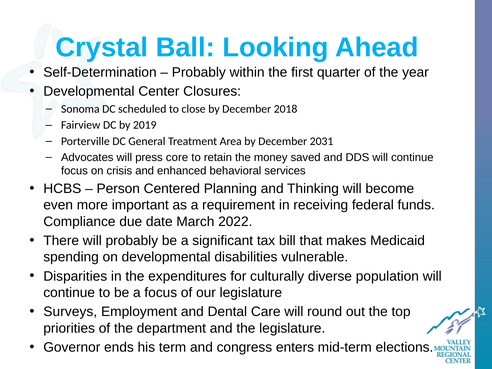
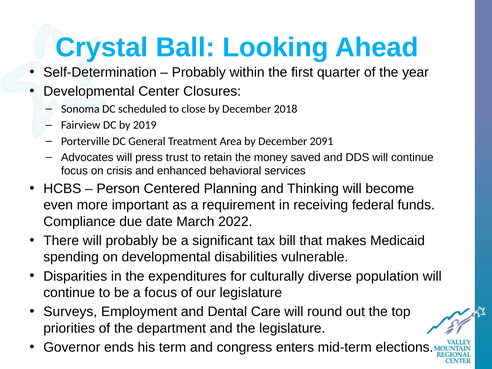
2031: 2031 -> 2091 (322, 141)
core: core -> trust (177, 157)
